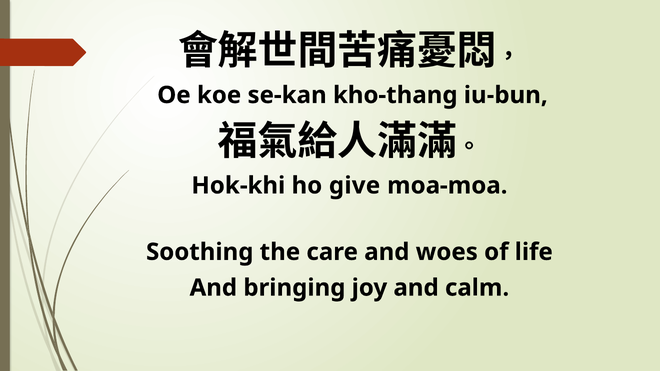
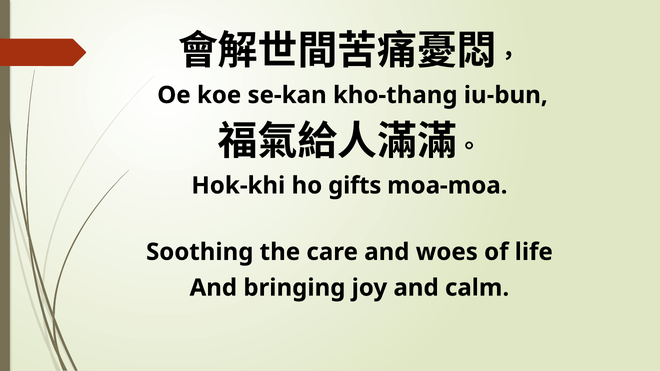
give: give -> gifts (355, 186)
